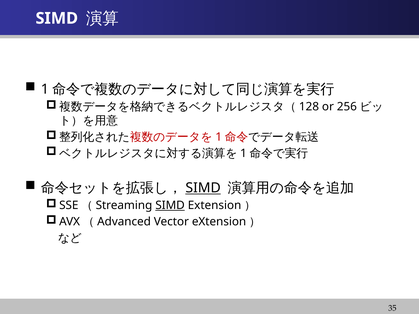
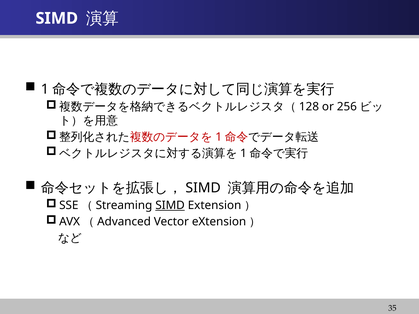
SIMD underline: present -> none (203, 188)
